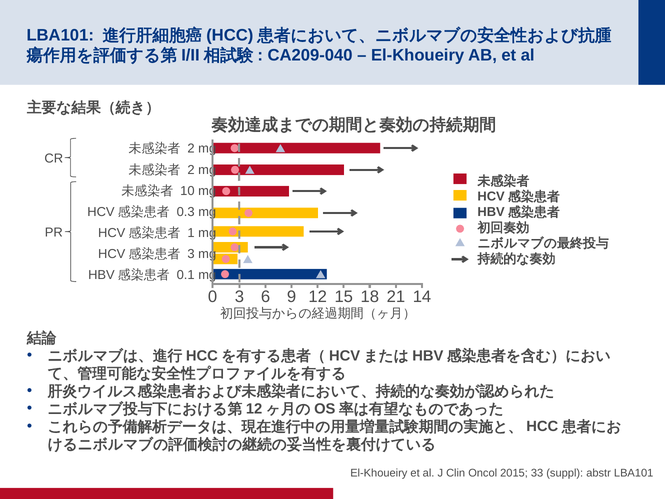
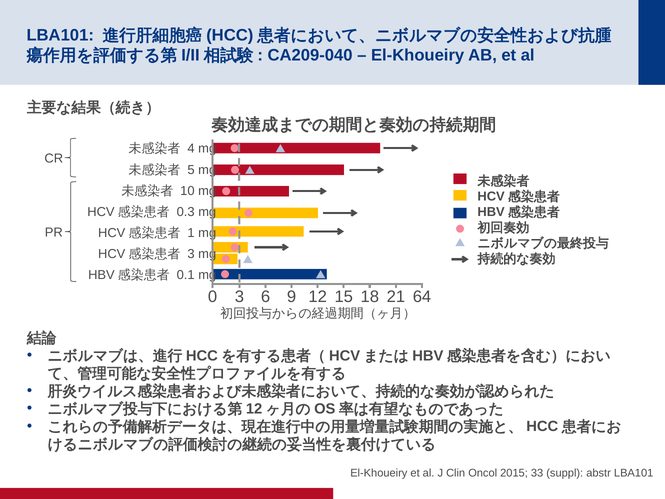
2: 2 -> 4 (191, 149)
2: 2 -> 5 (191, 170)
14: 14 -> 64 (422, 297)
